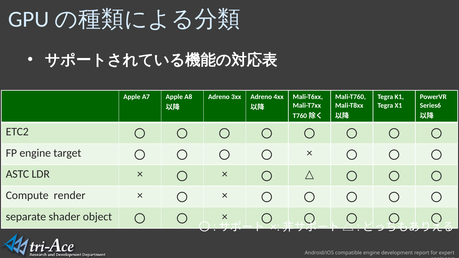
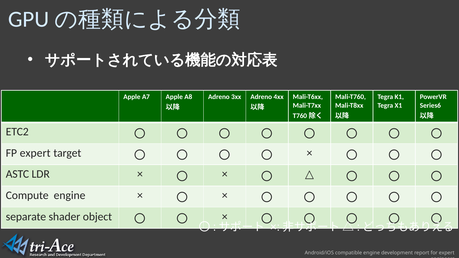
FP engine: engine -> expert (35, 153)
Compute render: render -> engine (70, 196)
